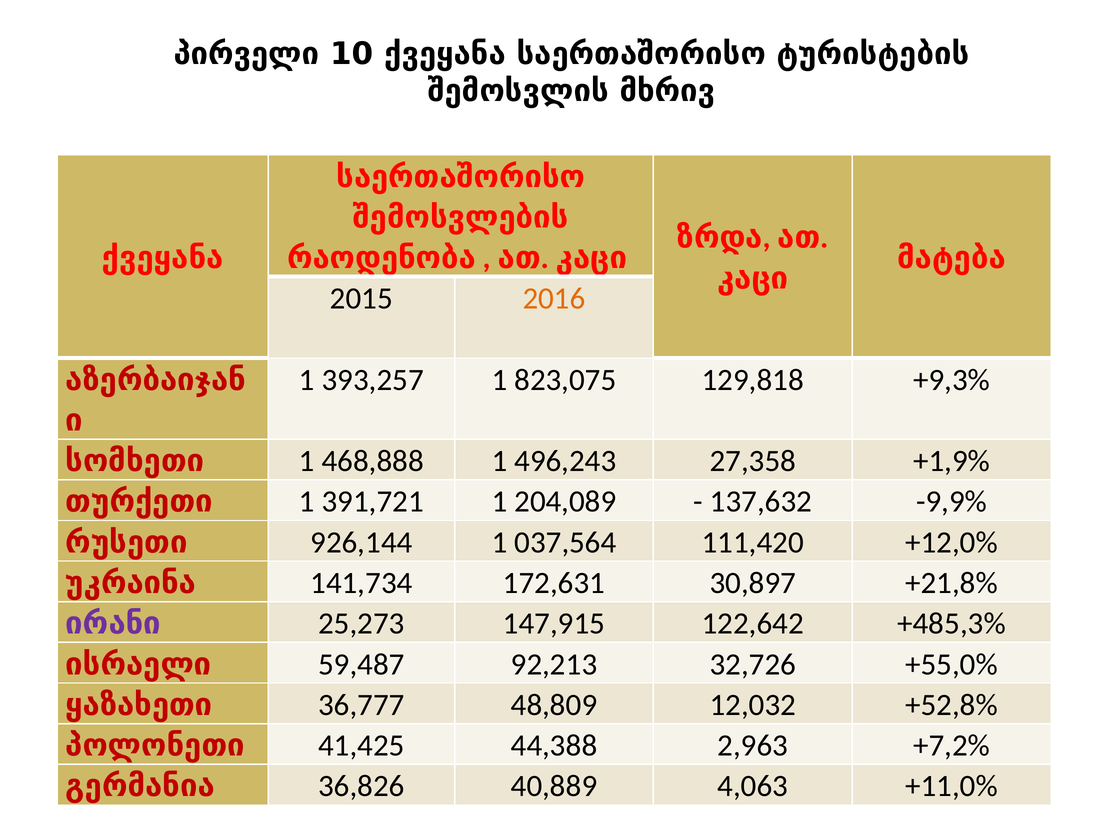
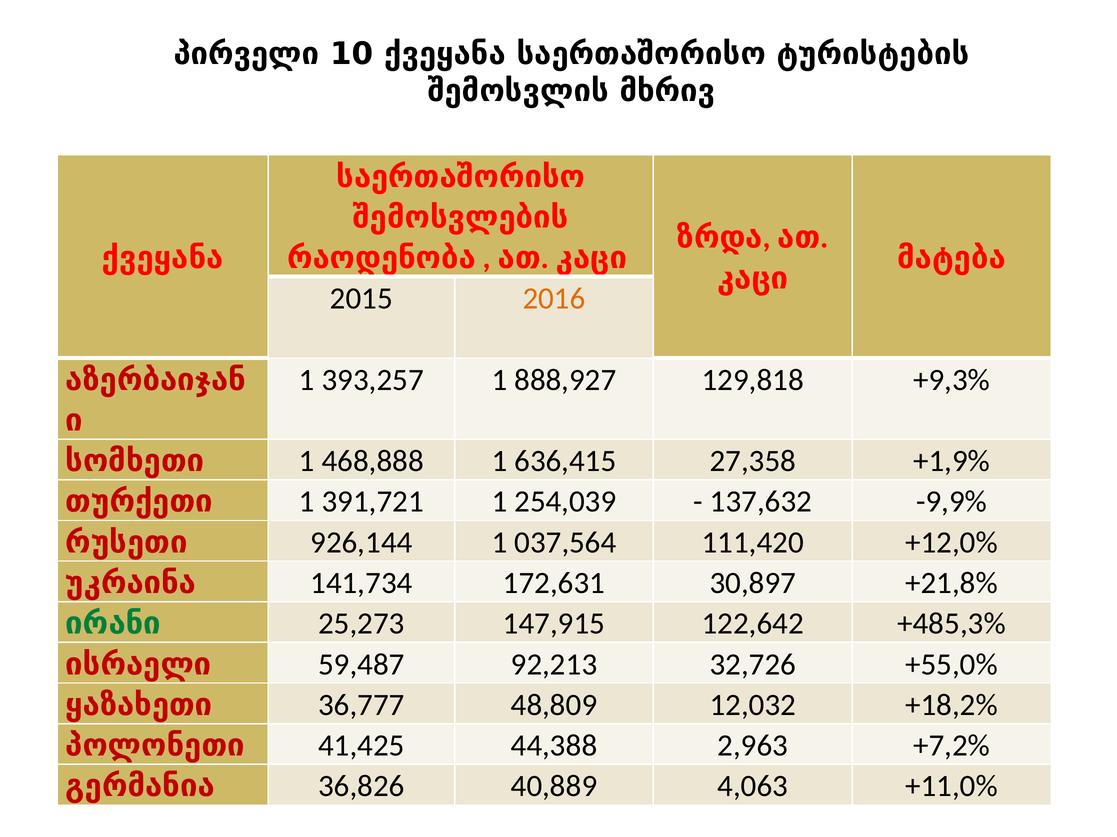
823,075: 823,075 -> 888,927 (565, 380)
496,243: 496,243 -> 636,415 (565, 462)
204,089: 204,089 -> 254,039 (565, 502)
ირანი colour: purple -> green (113, 624)
+52,8%: +52,8% -> +18,2% (951, 706)
